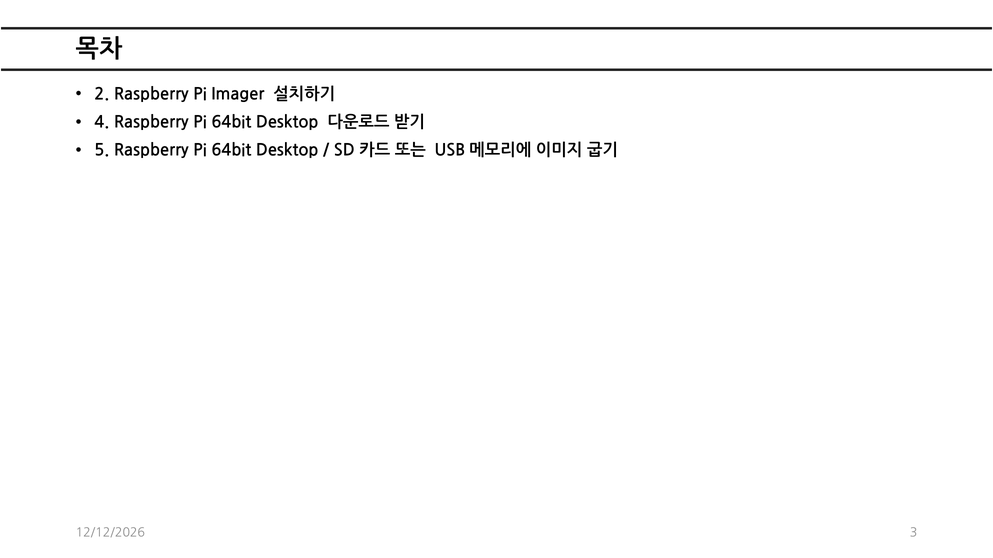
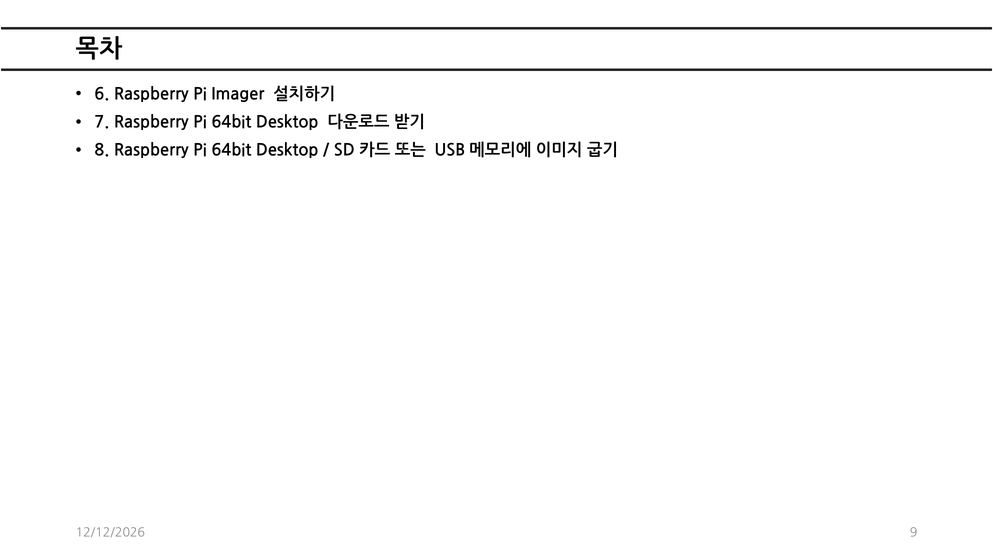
2: 2 -> 6 (102, 94)
4: 4 -> 7 (102, 122)
5: 5 -> 8 (102, 151)
3: 3 -> 9 (914, 533)
